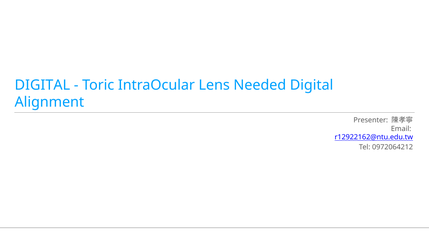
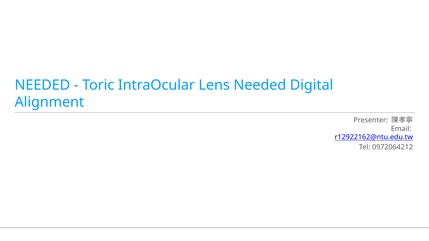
DIGITAL: DIGITAL -> NEEDED (42, 85)
